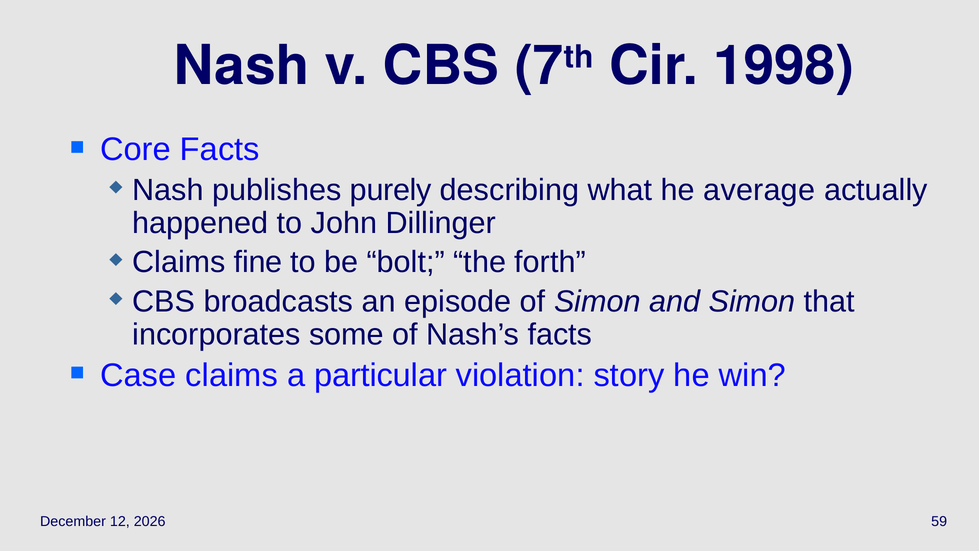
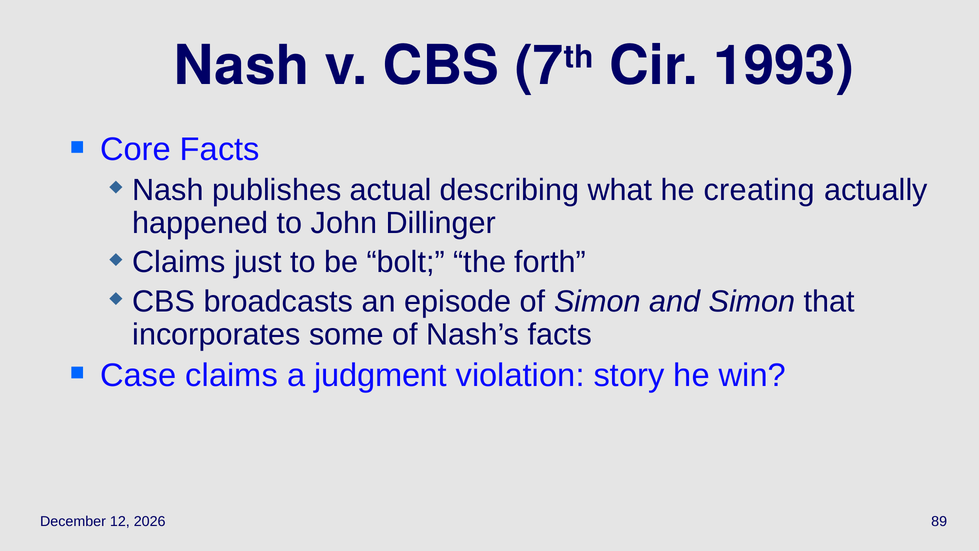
1998: 1998 -> 1993 (784, 66)
purely: purely -> actual (391, 190)
average: average -> creating (759, 190)
fine: fine -> just (258, 262)
particular: particular -> judgment (381, 375)
59: 59 -> 89 (939, 521)
